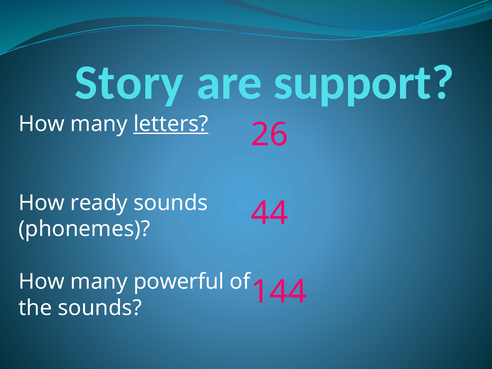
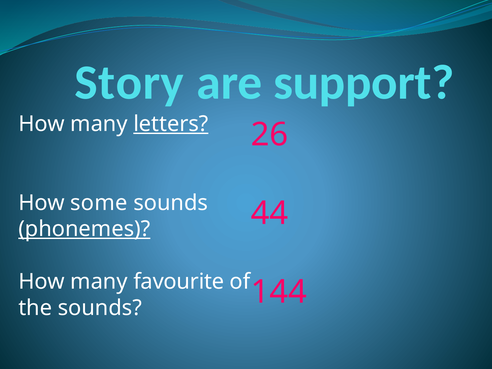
ready: ready -> some (99, 203)
phonemes underline: none -> present (84, 229)
powerful: powerful -> favourite (179, 282)
